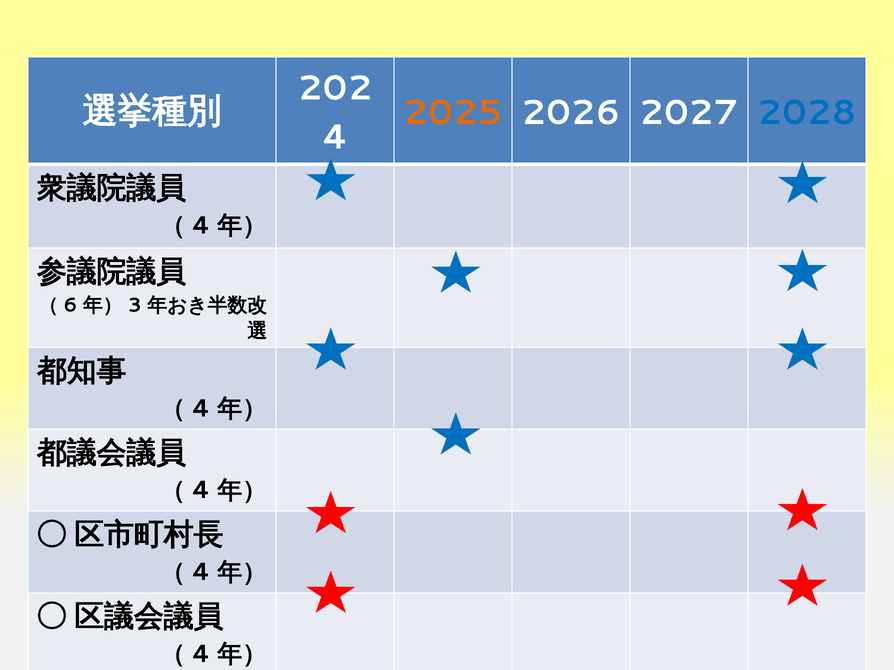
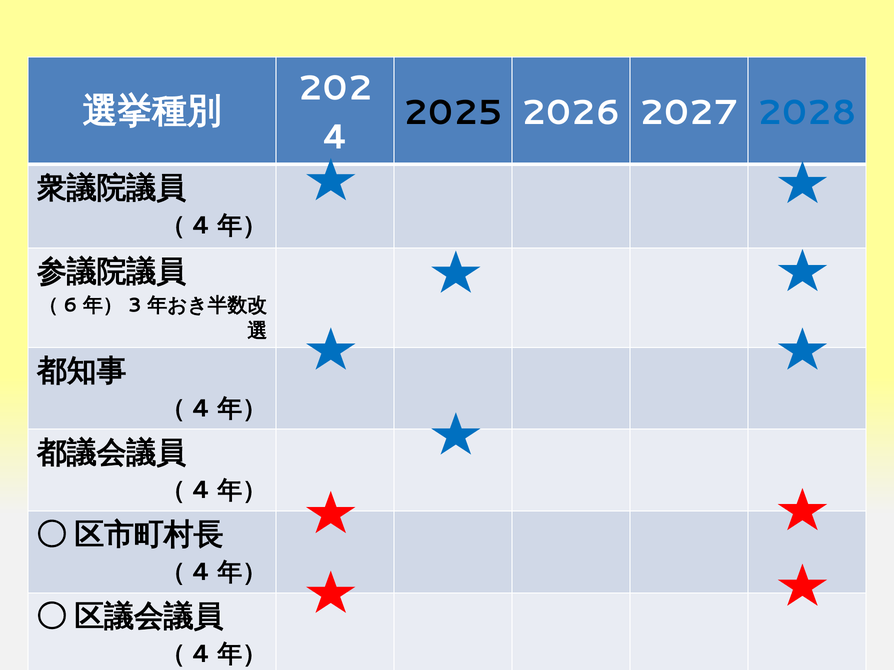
2025 colour: orange -> black (453, 113)
